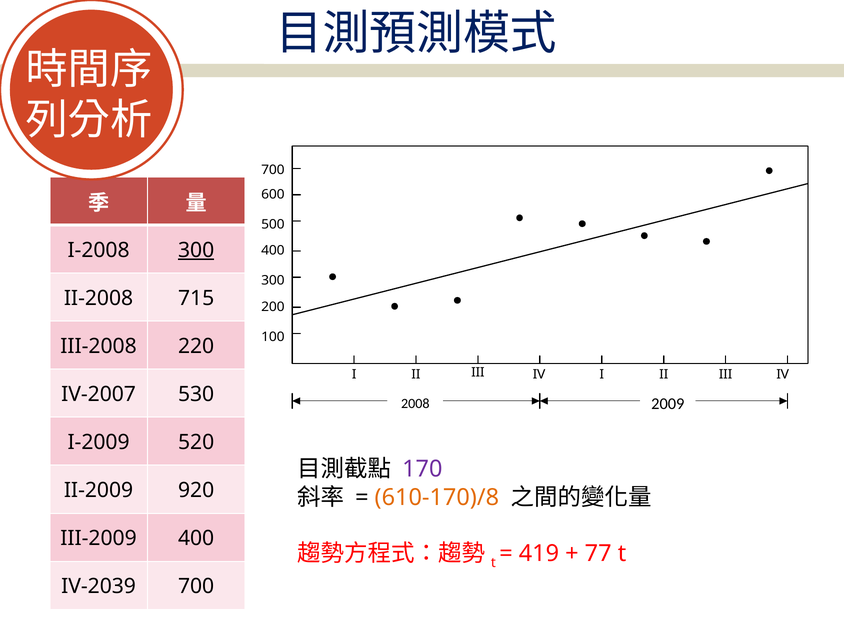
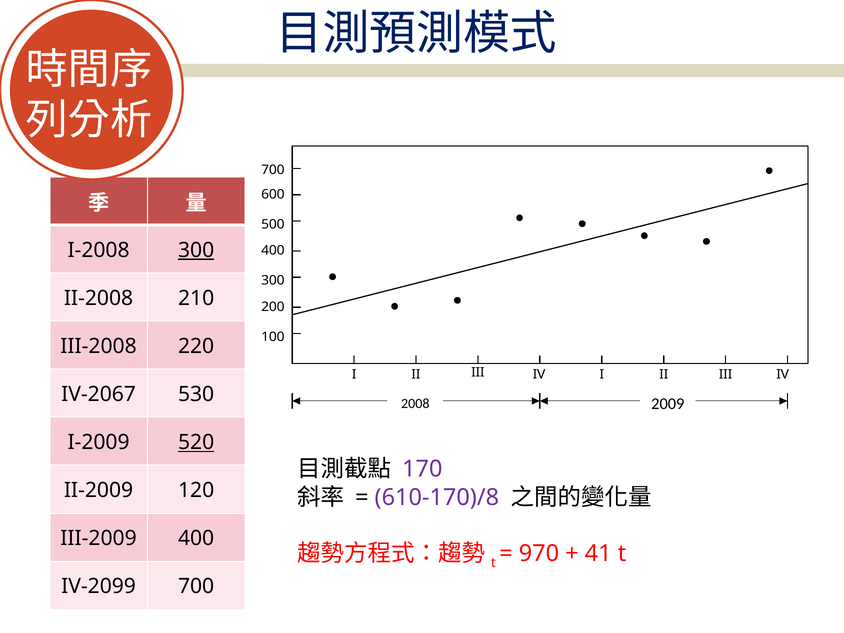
715: 715 -> 210 (196, 298)
IV-2007: IV-2007 -> IV-2067 (99, 394)
520 underline: none -> present (196, 442)
920: 920 -> 120 (196, 490)
610-170)/8 colour: orange -> purple (437, 497)
419: 419 -> 970 (539, 554)
77: 77 -> 41 (598, 554)
IV-2039: IV-2039 -> IV-2099 (99, 587)
